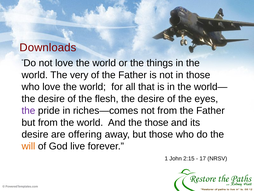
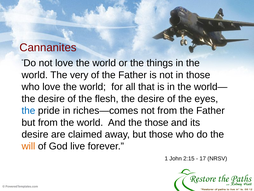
Downloads: Downloads -> Cannanites (48, 47)
the colour: purple -> blue (28, 110)
offering: offering -> claimed (85, 134)
